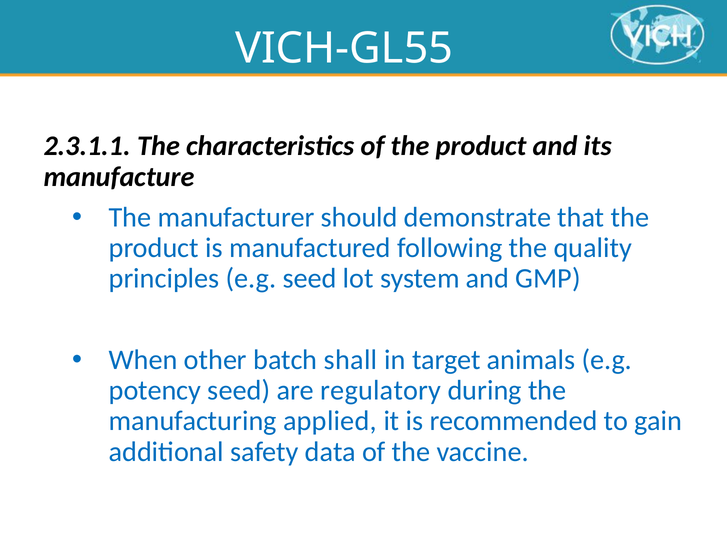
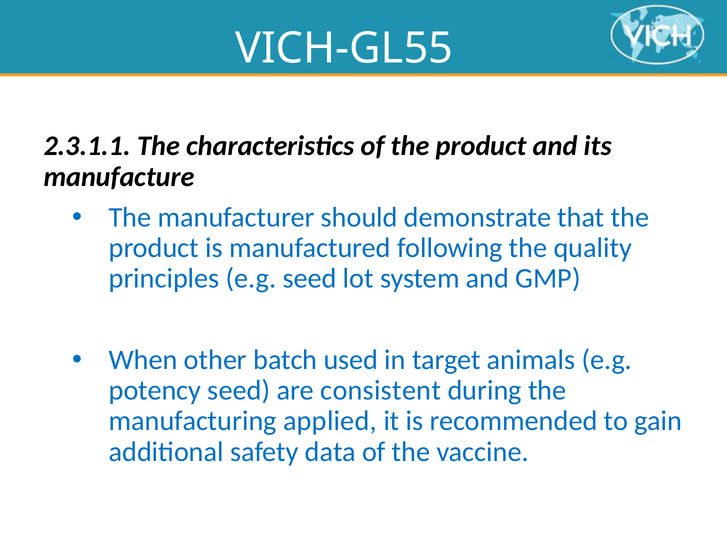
shall: shall -> used (351, 359)
regulatory: regulatory -> consistent (381, 390)
